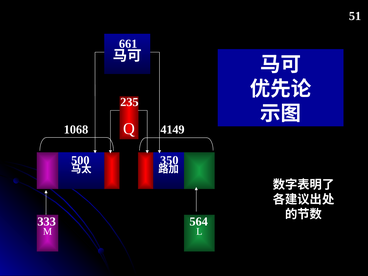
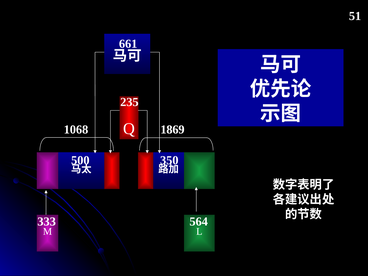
4149: 4149 -> 1869 (172, 130)
